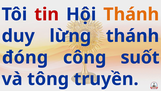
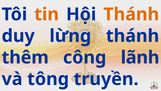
tin colour: red -> orange (47, 14)
đóng: đóng -> thêm (25, 57)
suốt: suốt -> lãnh (140, 57)
